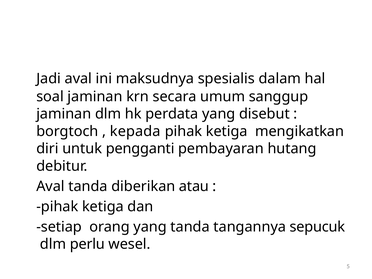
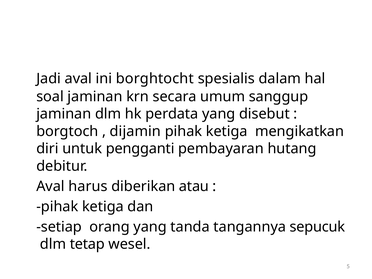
maksudnya: maksudnya -> borghtocht (155, 79)
kepada: kepada -> dijamin (135, 131)
Aval tanda: tanda -> harus (88, 186)
perlu: perlu -> tetap (87, 244)
